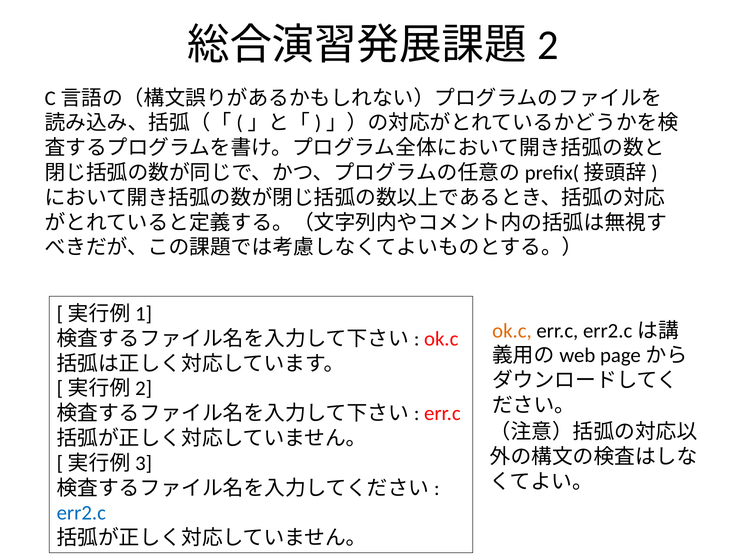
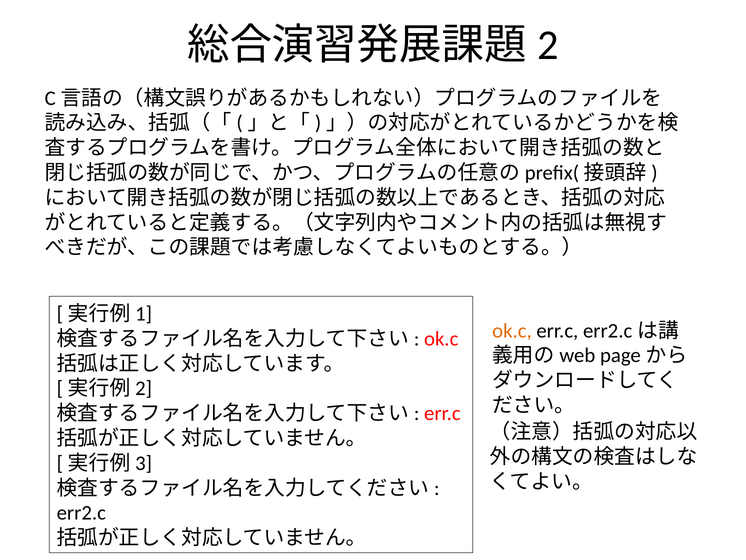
err2.c colour: blue -> black (81, 513)
